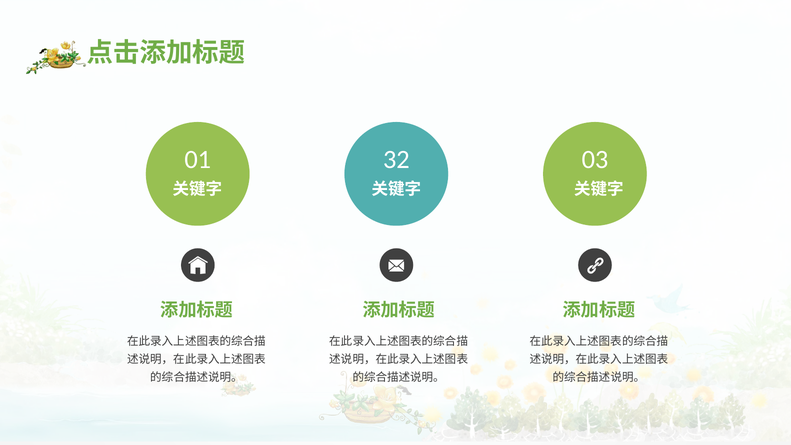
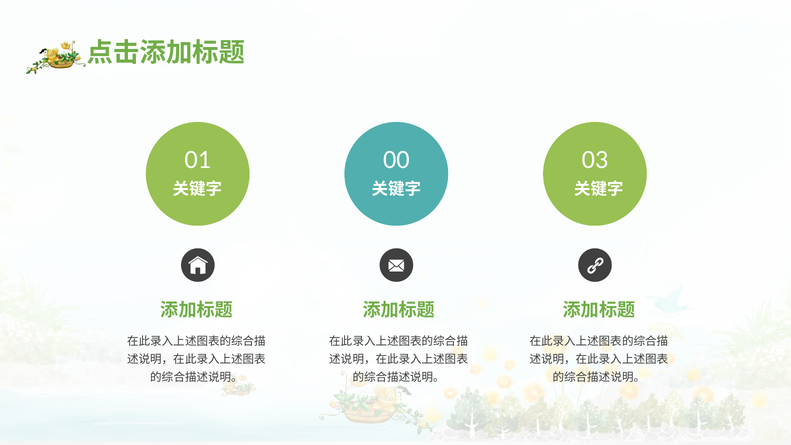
32: 32 -> 00 (396, 160)
